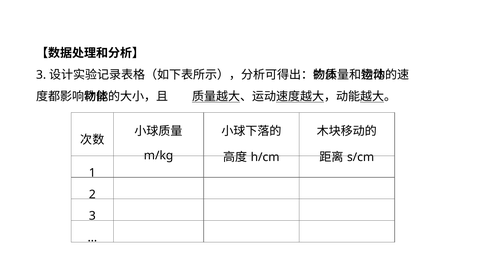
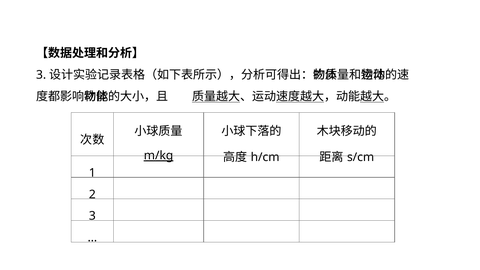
m/kg underline: none -> present (159, 156)
